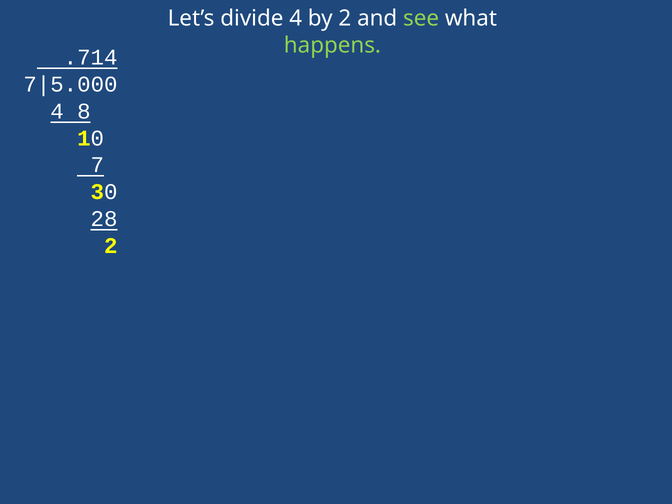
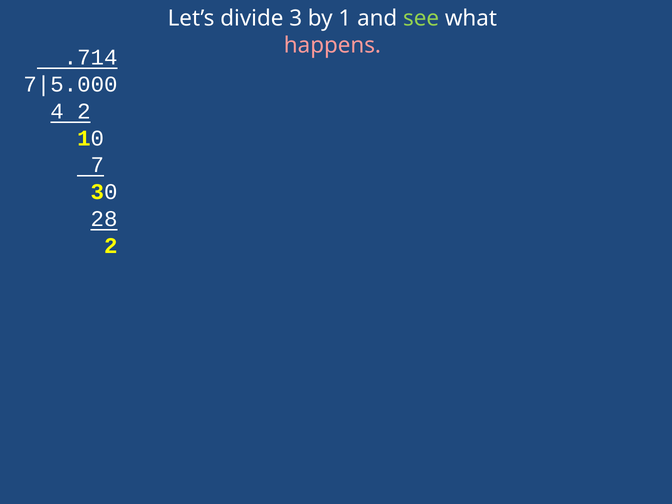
divide 4: 4 -> 3 (296, 18)
by 2: 2 -> 1 (345, 18)
happens colour: light green -> pink (332, 45)
4 8: 8 -> 2 (84, 111)
